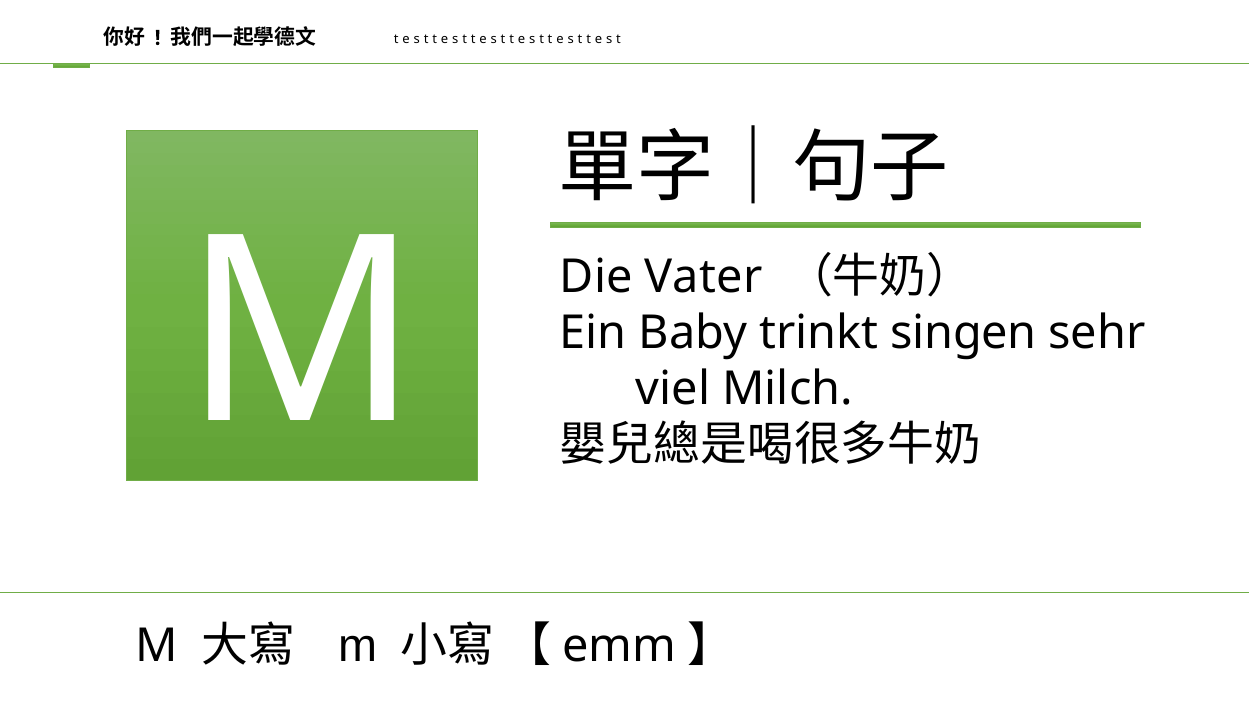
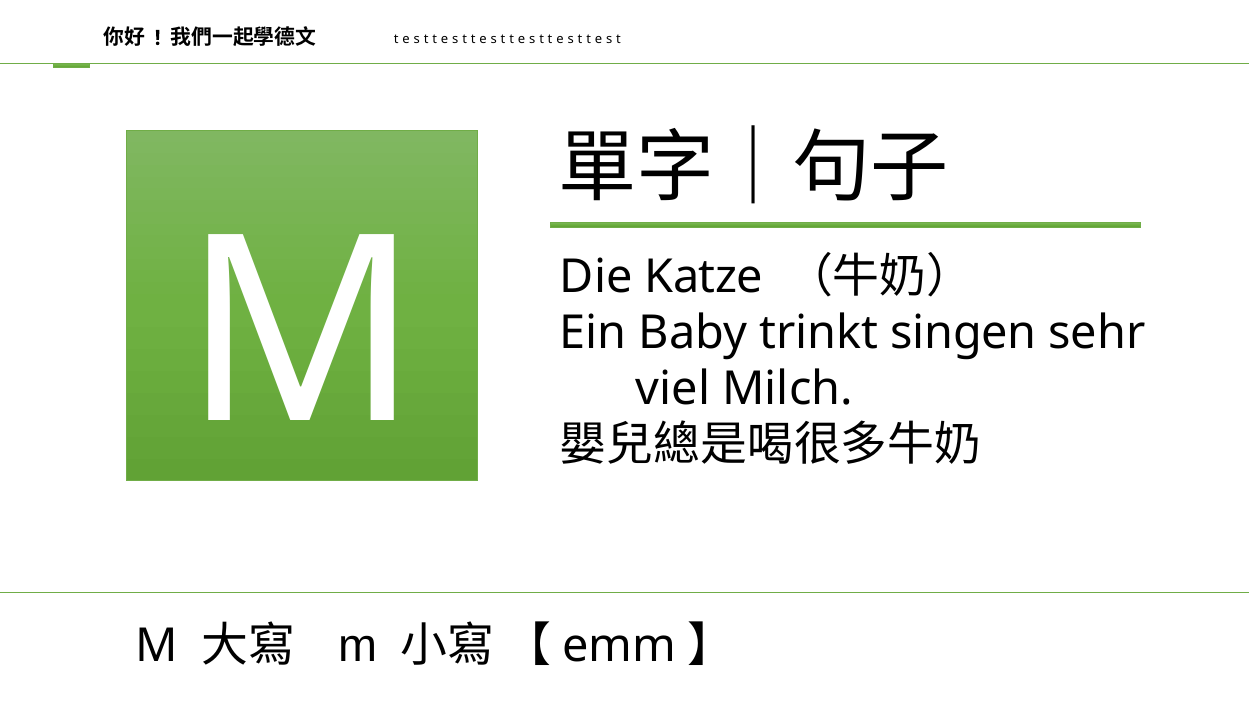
Vater: Vater -> Katze (704, 277)
